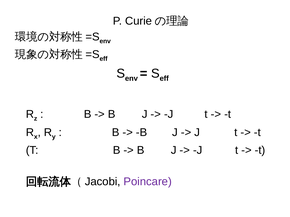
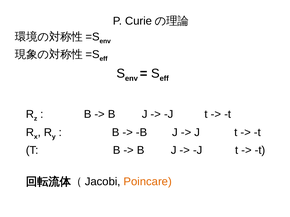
Poincare colour: purple -> orange (148, 182)
